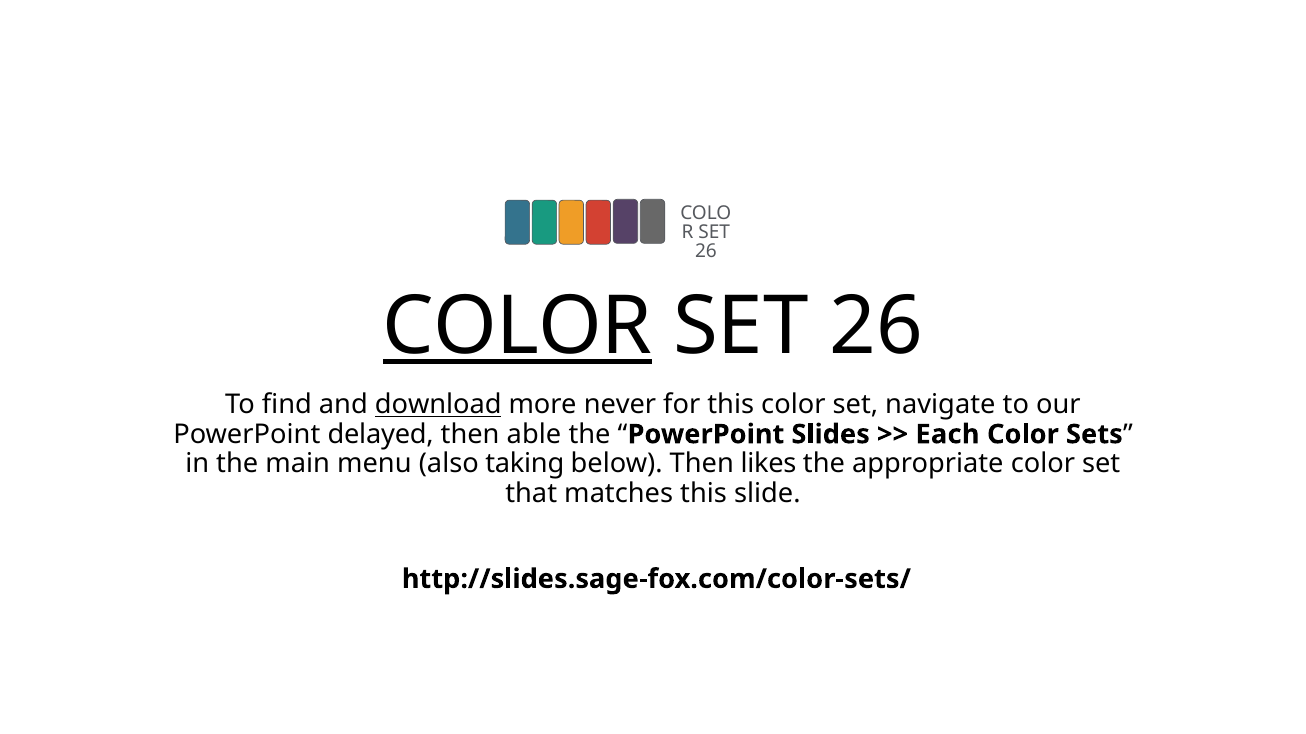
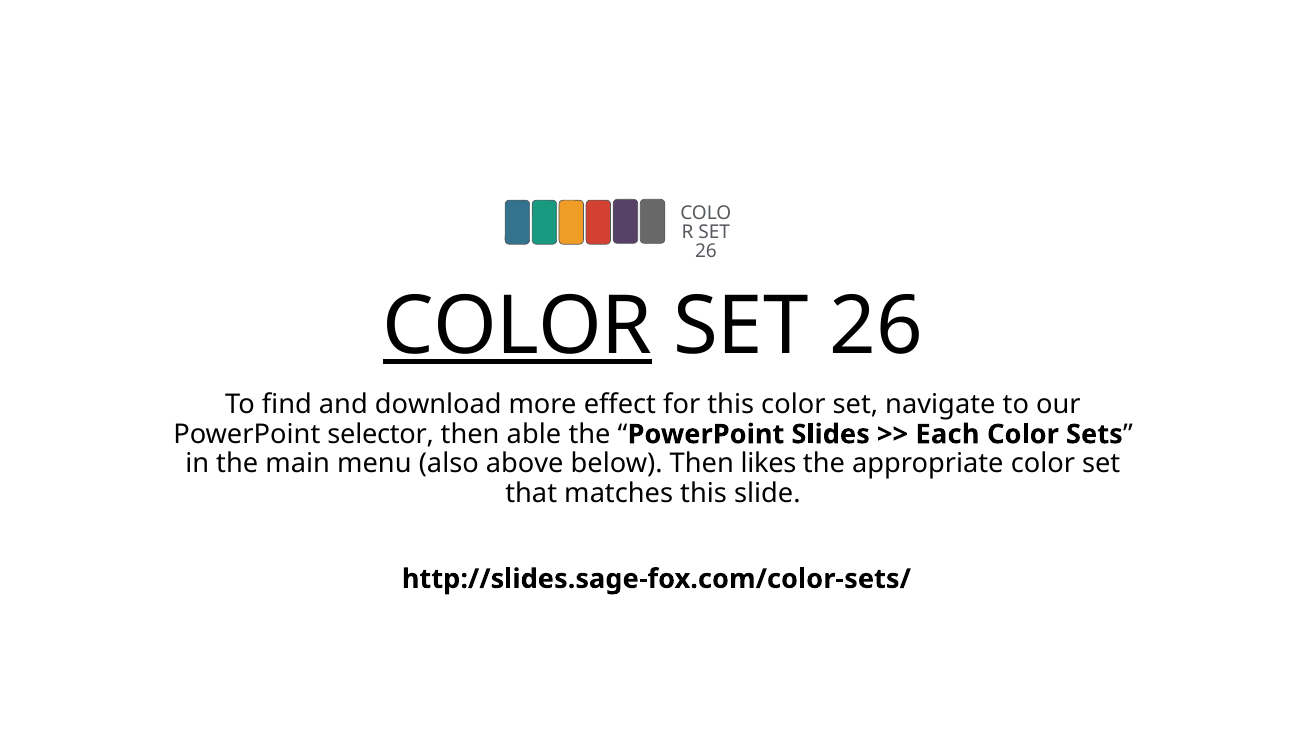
download underline: present -> none (438, 405)
never: never -> effect (620, 405)
delayed: delayed -> selector (381, 435)
taking: taking -> above (525, 464)
